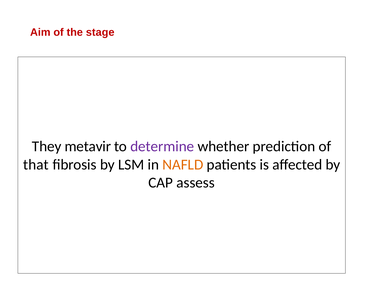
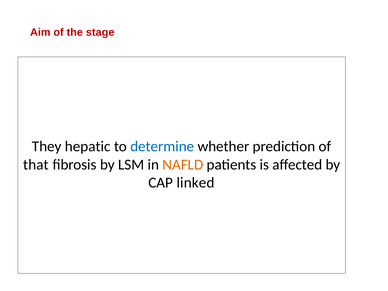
metavir: metavir -> hepatic (88, 146)
determine colour: purple -> blue (162, 146)
assess: assess -> linked (195, 183)
